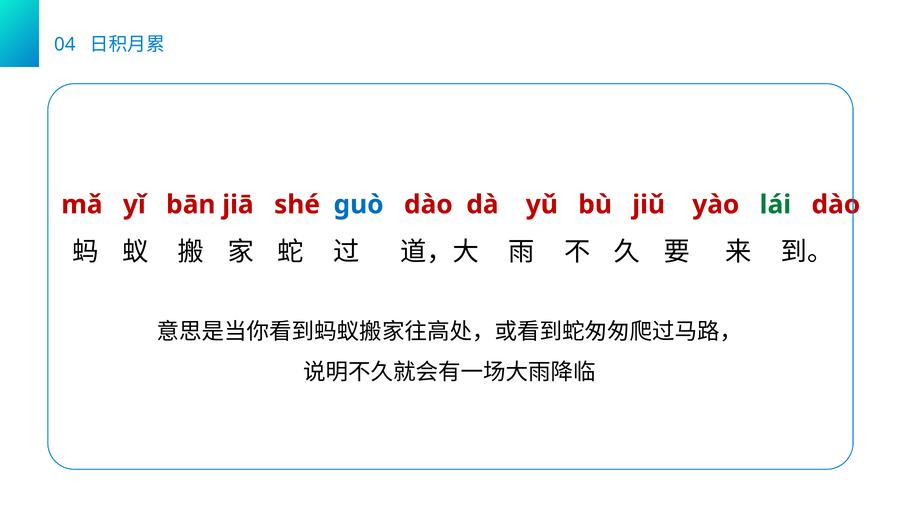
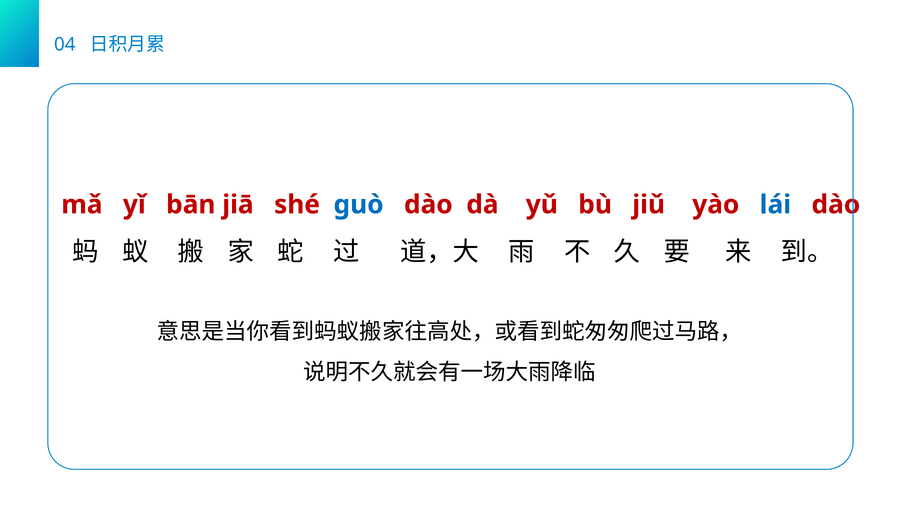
lái colour: green -> blue (775, 205)
